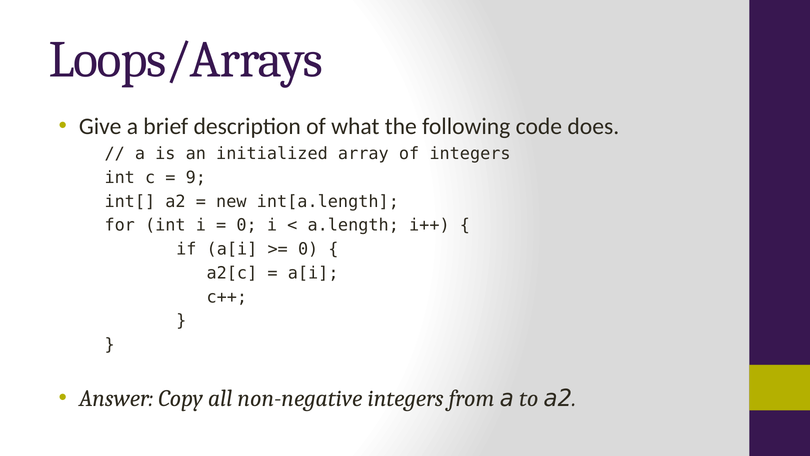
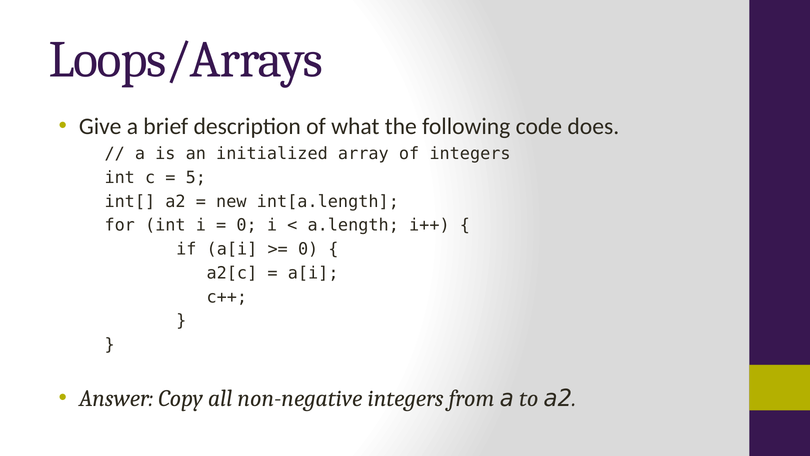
9: 9 -> 5 (196, 177)
